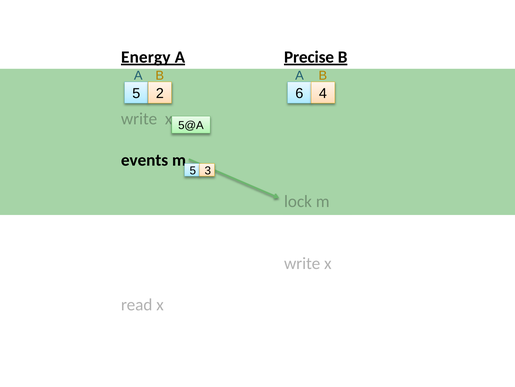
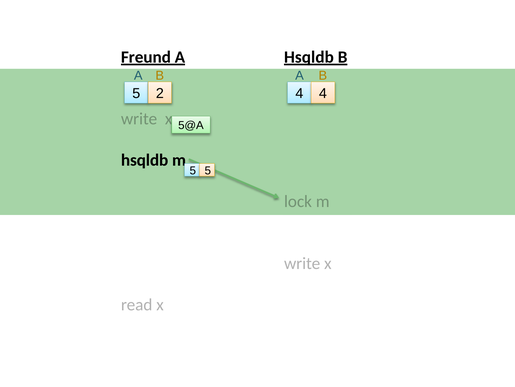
Energy: Energy -> Freund (146, 57)
Precise: Precise -> Hsqldb (309, 57)
2 6: 6 -> 4 (299, 93)
events: events -> hsqldb (145, 160)
5 3: 3 -> 5 (208, 170)
